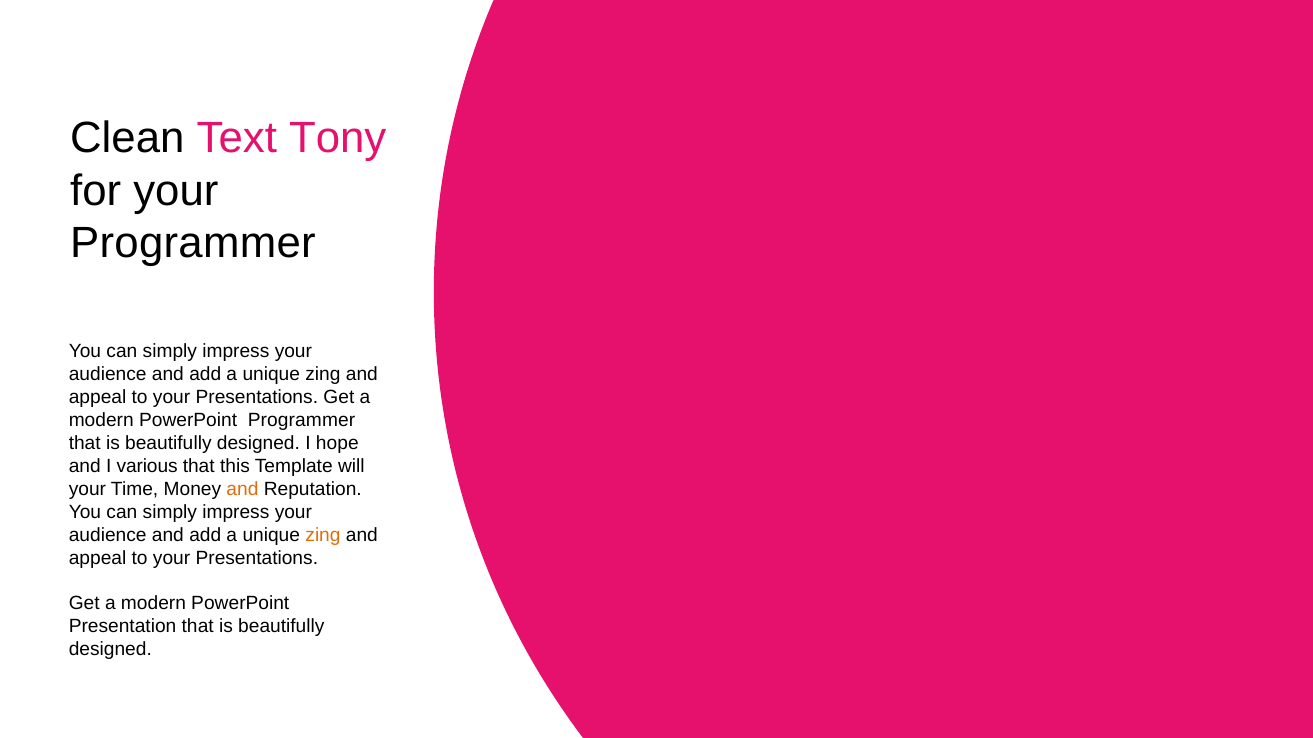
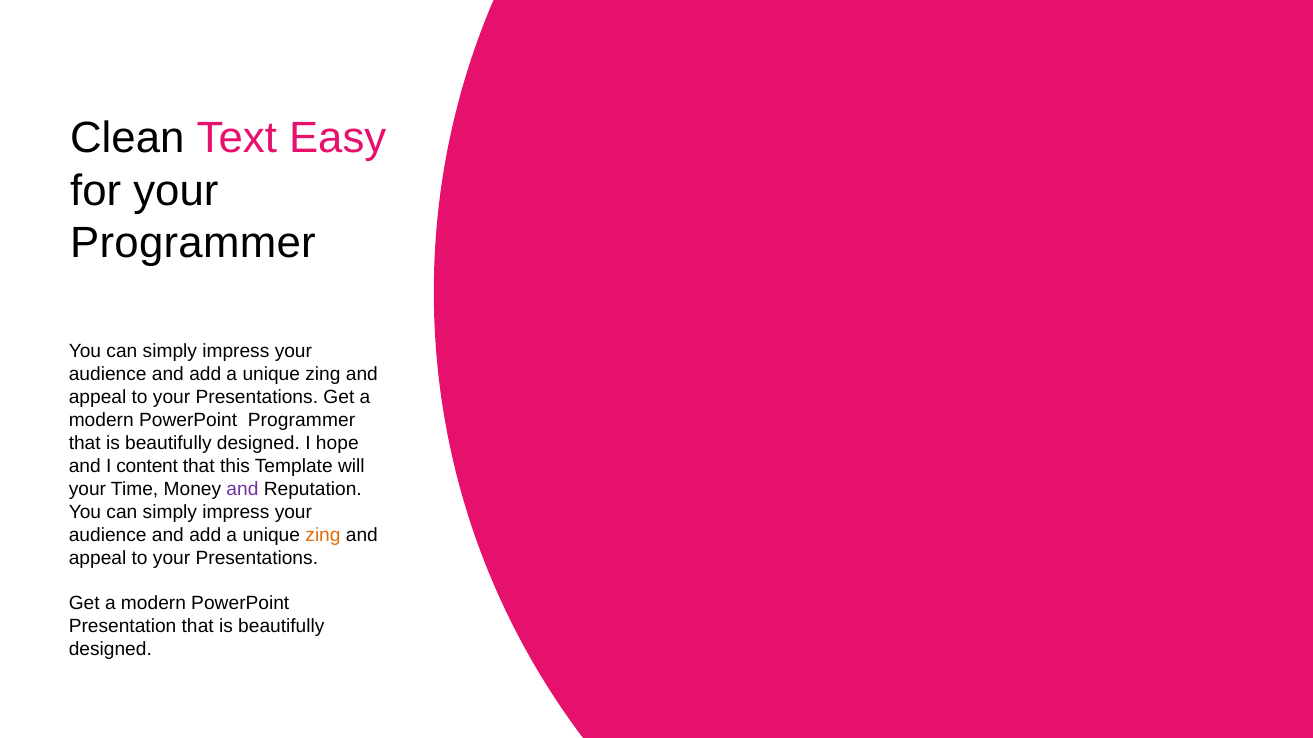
Tony: Tony -> Easy (338, 138)
various: various -> content (147, 466)
and colour: orange -> purple (242, 489)
